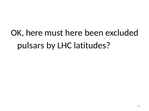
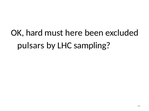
OK here: here -> hard (34, 33)
latitudes: latitudes -> sampling (92, 46)
